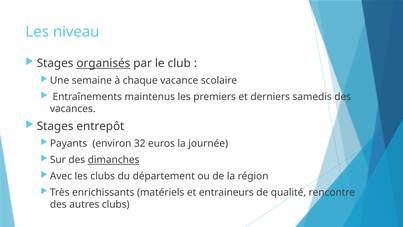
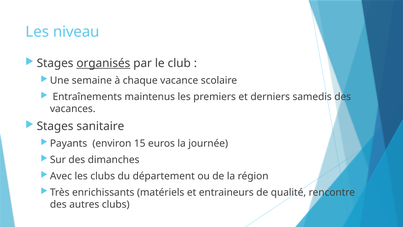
entrepôt: entrepôt -> sanitaire (100, 126)
32: 32 -> 15 (140, 143)
dimanches underline: present -> none (114, 160)
